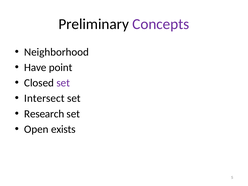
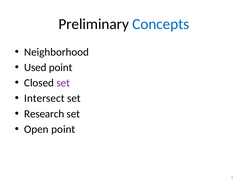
Concepts colour: purple -> blue (161, 24)
Have: Have -> Used (35, 67)
Open exists: exists -> point (63, 129)
